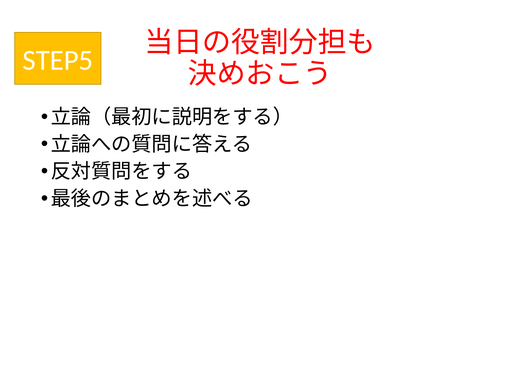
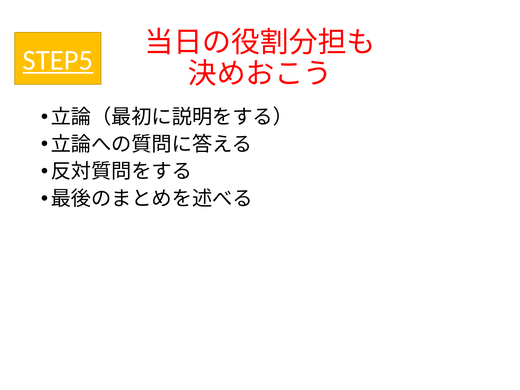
STEP5 underline: none -> present (58, 60)
